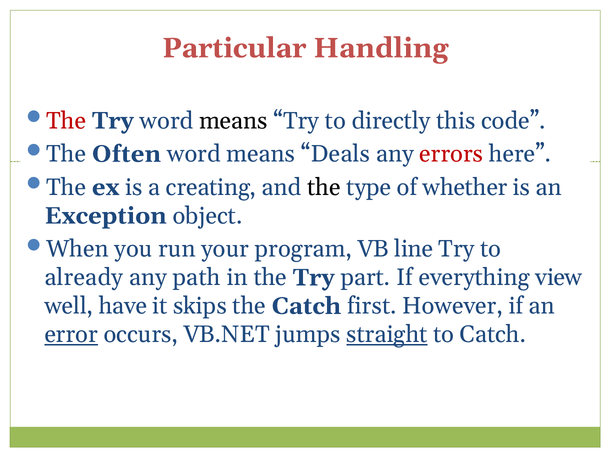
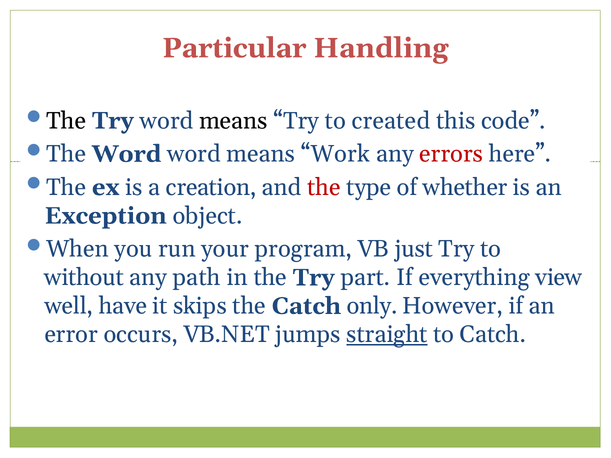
The colour: red -> black (66, 121)
directly: directly -> created (391, 121)
The Often: Often -> Word (127, 154)
Deals: Deals -> Work (335, 154)
creating: creating -> creation (211, 187)
the colour: black -> red (324, 187)
line: line -> just (414, 249)
already: already -> without (84, 278)
first: first -> only (372, 306)
error underline: present -> none (71, 335)
